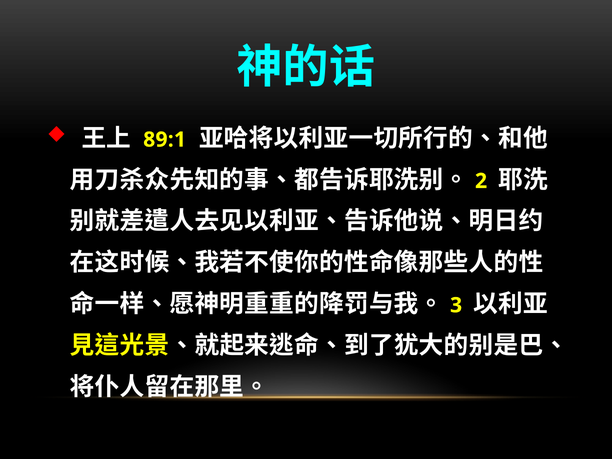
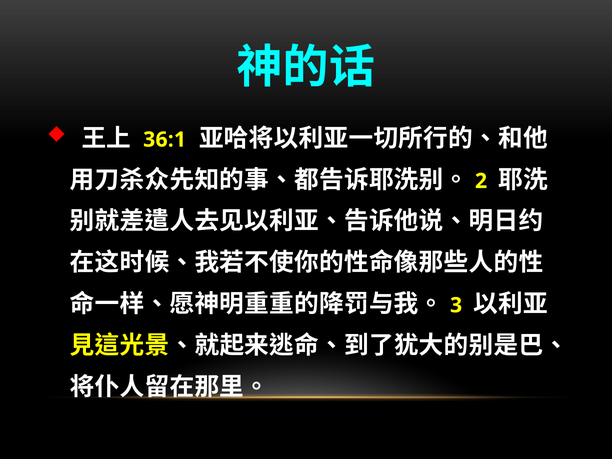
89:1: 89:1 -> 36:1 (165, 140)
